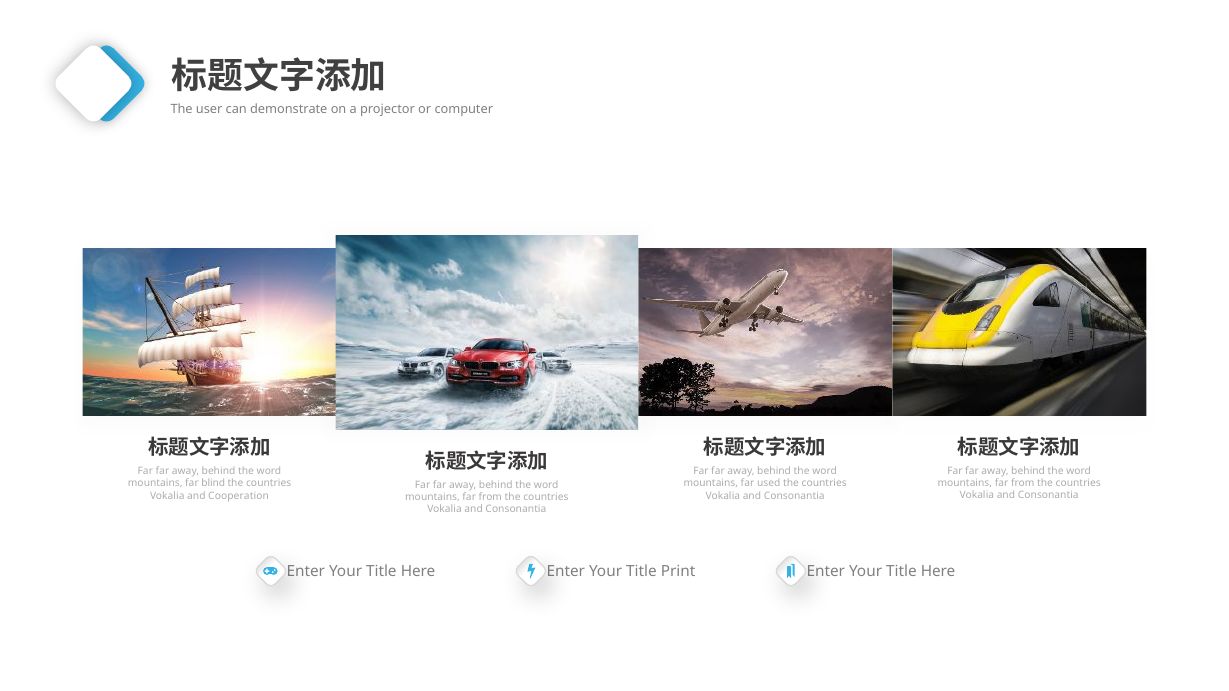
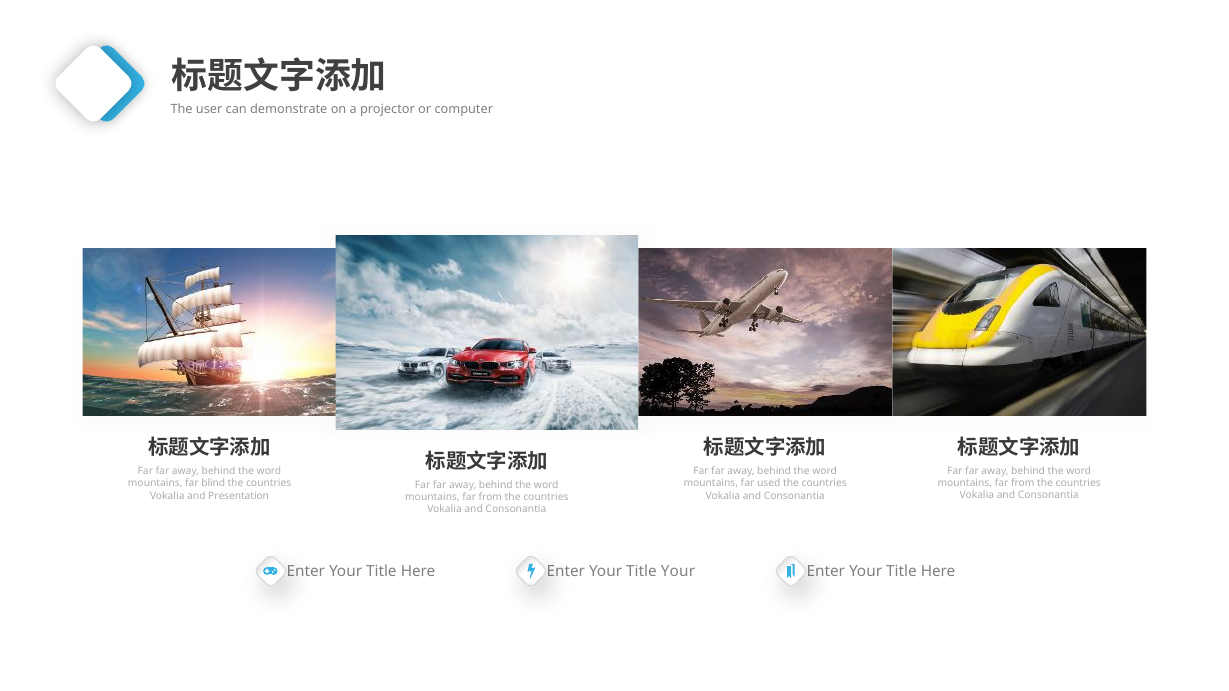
Cooperation: Cooperation -> Presentation (239, 496)
Title Print: Print -> Your (678, 572)
